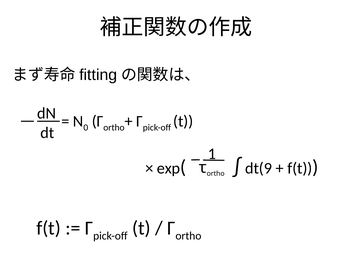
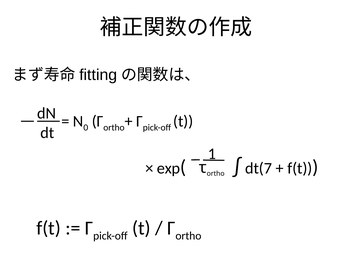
dt(9: dt(9 -> dt(7 (259, 168)
